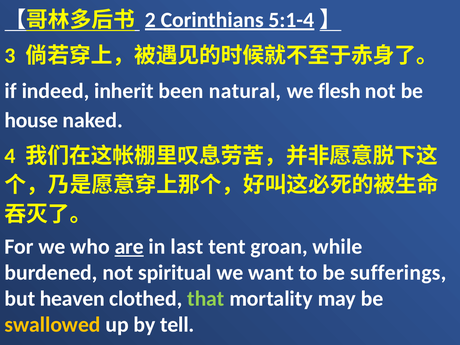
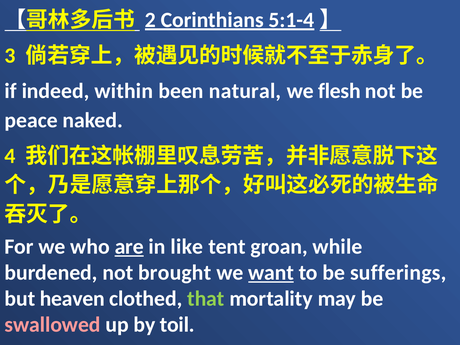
inherit: inherit -> within (124, 91)
house: house -> peace (31, 120)
last: last -> like (187, 247)
spiritual: spiritual -> brought (175, 273)
want underline: none -> present (271, 273)
swallowed colour: yellow -> pink (53, 325)
tell: tell -> toil (177, 325)
